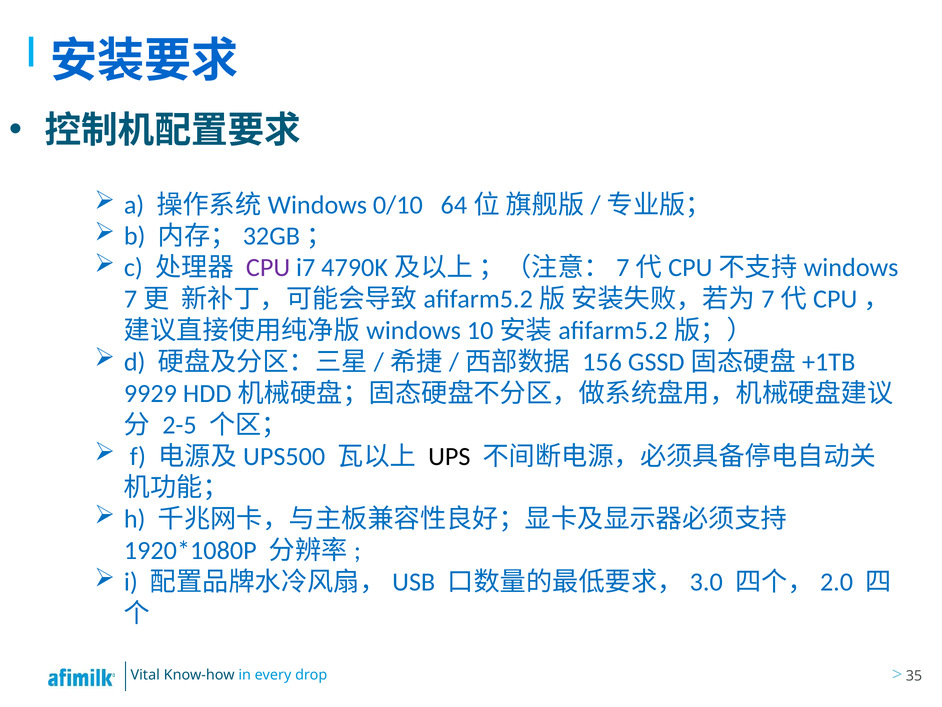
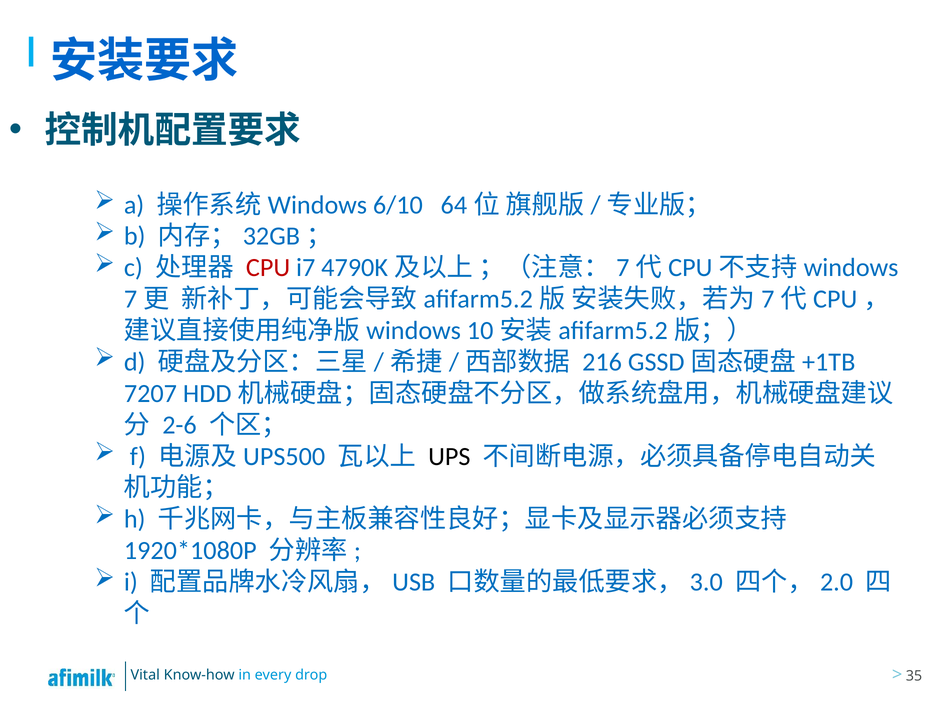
0/10: 0/10 -> 6/10 (398, 205)
CPU colour: purple -> red (268, 268)
156: 156 -> 216 (602, 362)
9929: 9929 -> 7207 (150, 393)
2-5: 2-5 -> 2-6 (180, 425)
